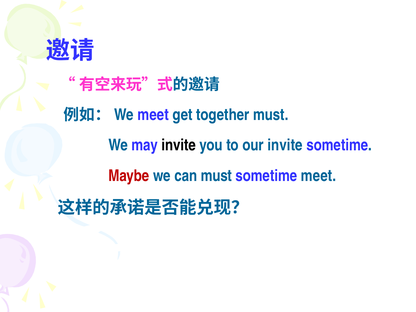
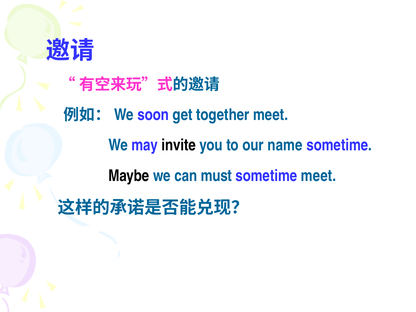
meet: meet -> soon (153, 115)
together must: must -> meet (271, 115)
our invite: invite -> name (285, 145)
Maybe colour: red -> black (129, 176)
